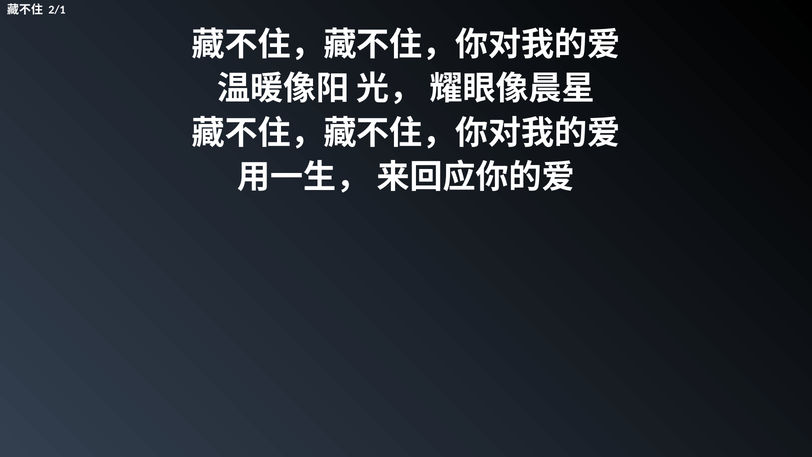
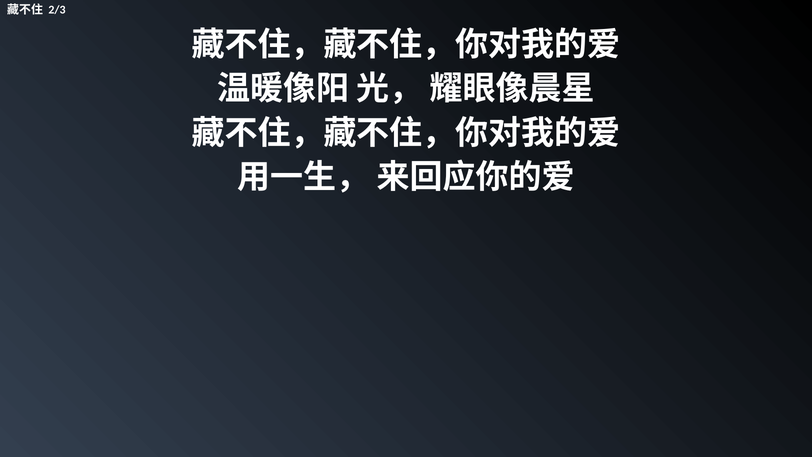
2/1: 2/1 -> 2/3 (57, 10)
